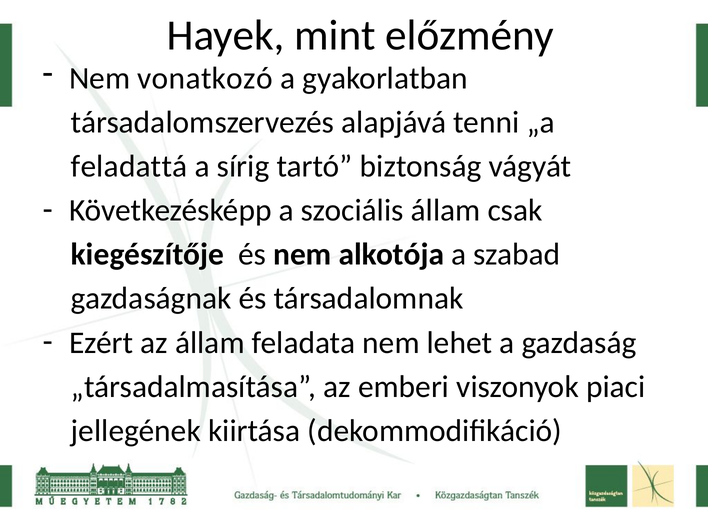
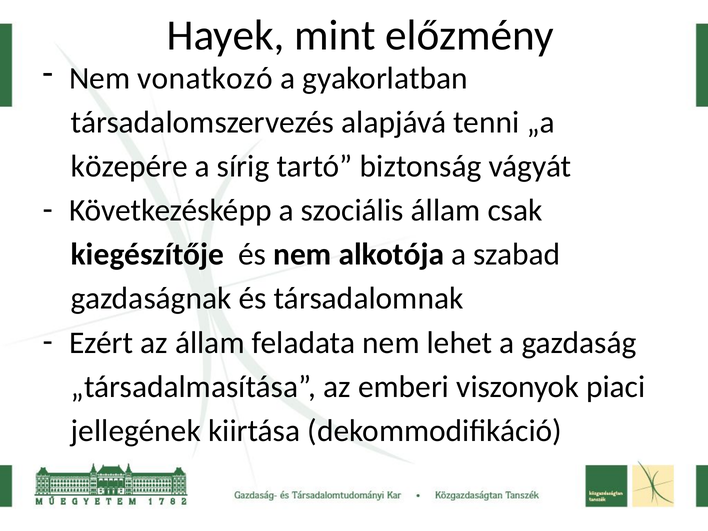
feladattá: feladattá -> közepére (129, 166)
